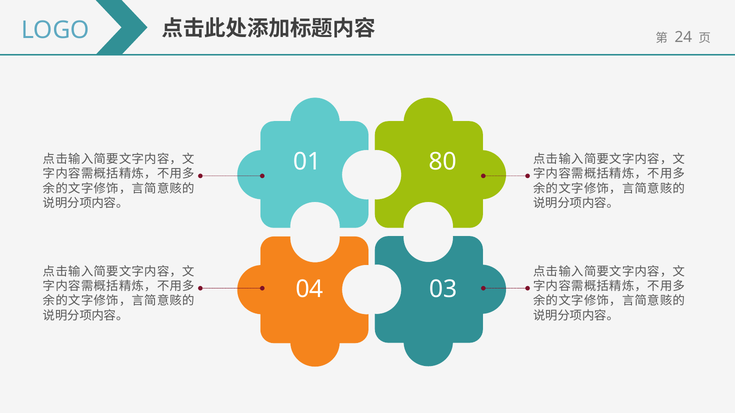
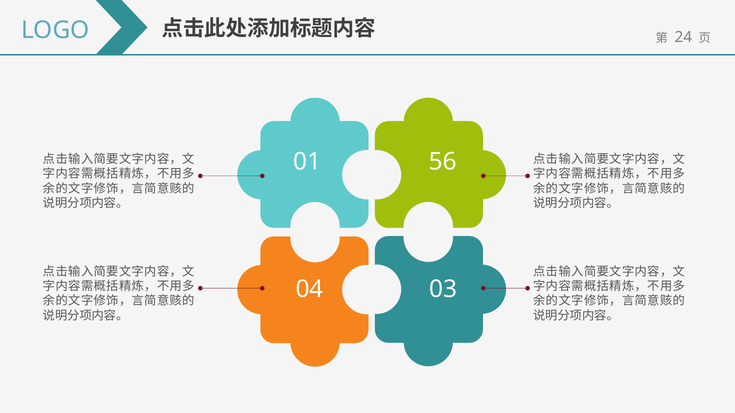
80: 80 -> 56 (443, 162)
